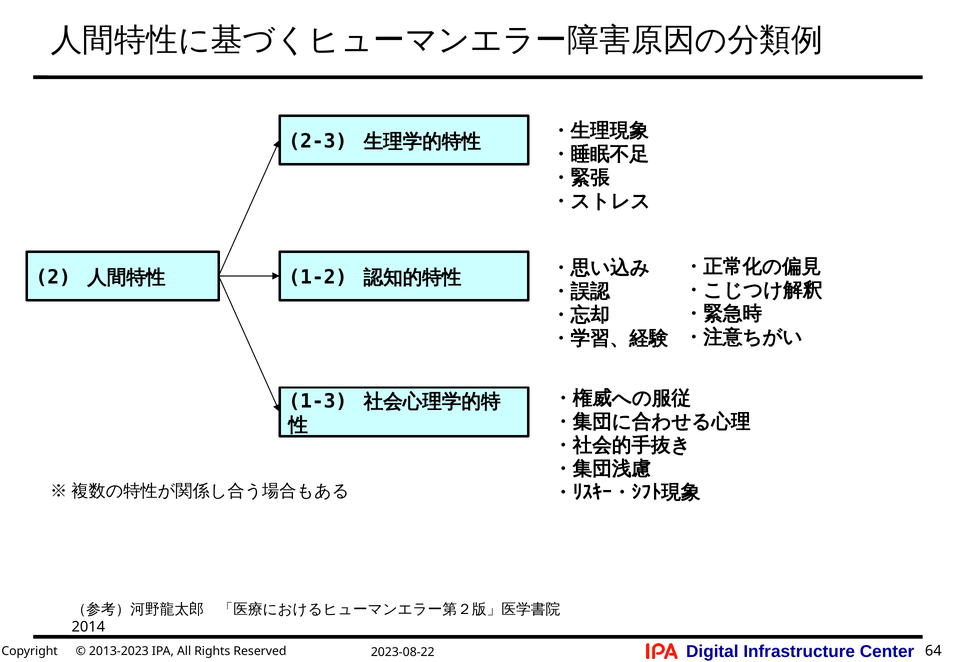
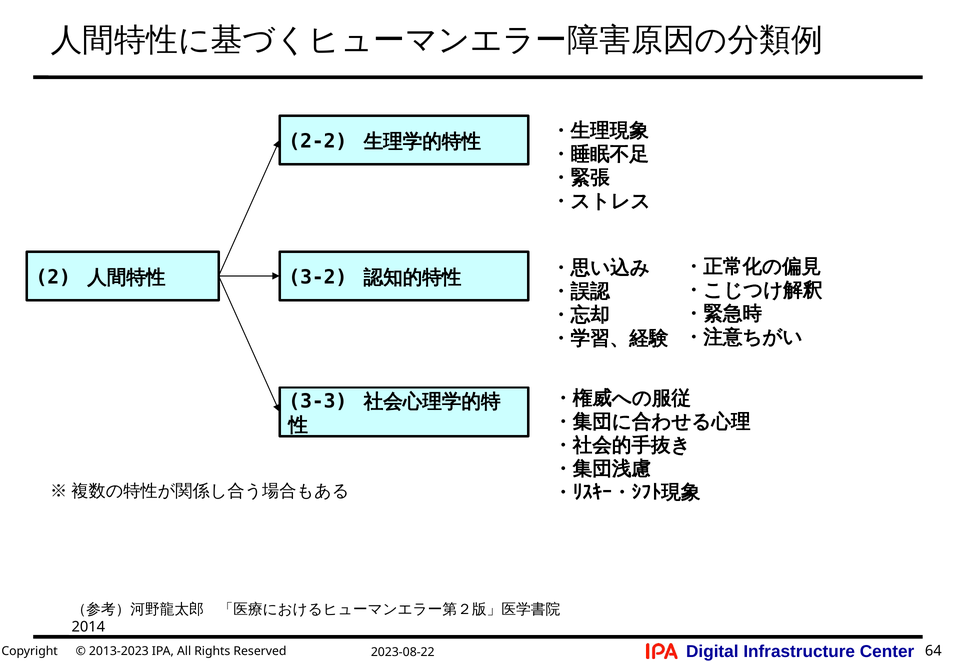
2-3: 2-3 -> 2-2 (318, 141)
1-2: 1-2 -> 3-2 (318, 277)
1-3: 1-3 -> 3-3 (318, 401)
